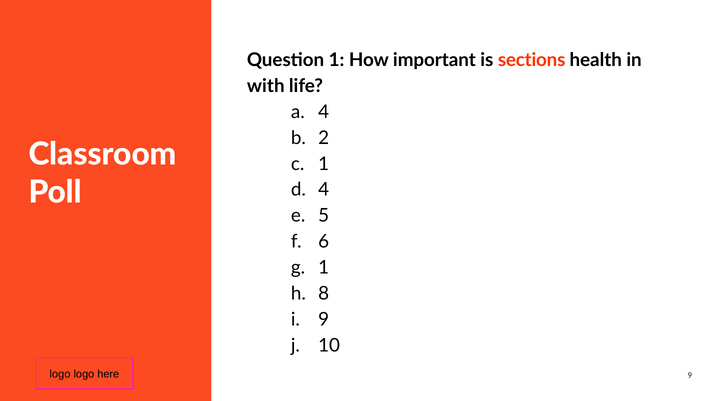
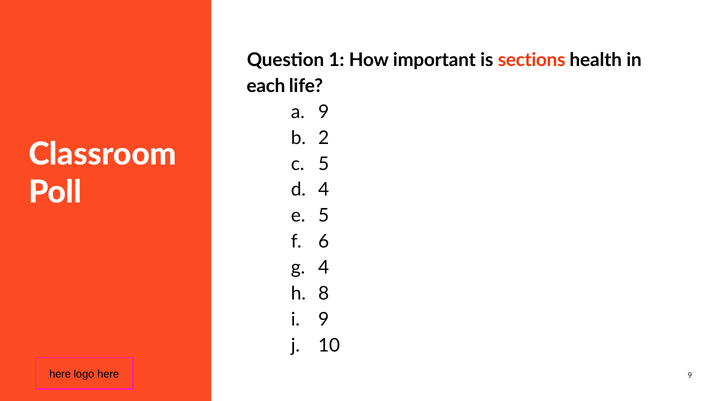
with: with -> each (266, 86)
4: 4 -> 9 (324, 112)
1: 1 -> 5 (324, 164)
1: 1 -> 4 (324, 268)
logo: logo -> here (60, 374)
